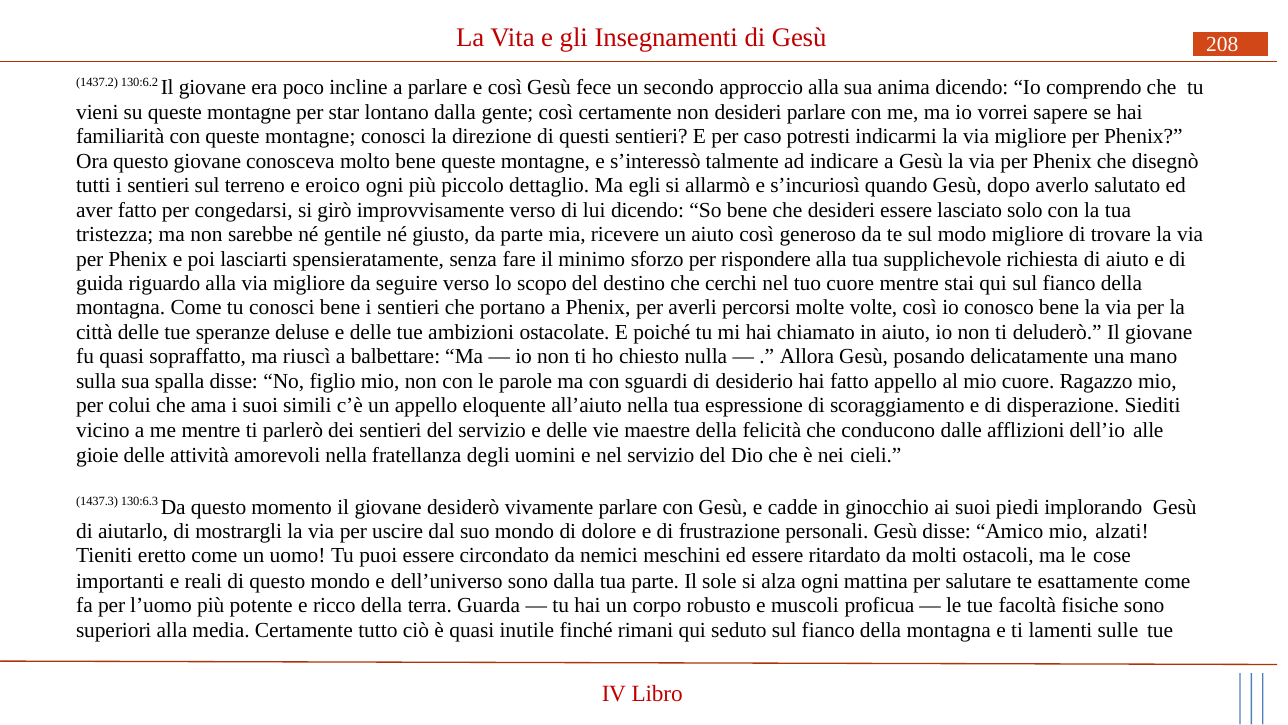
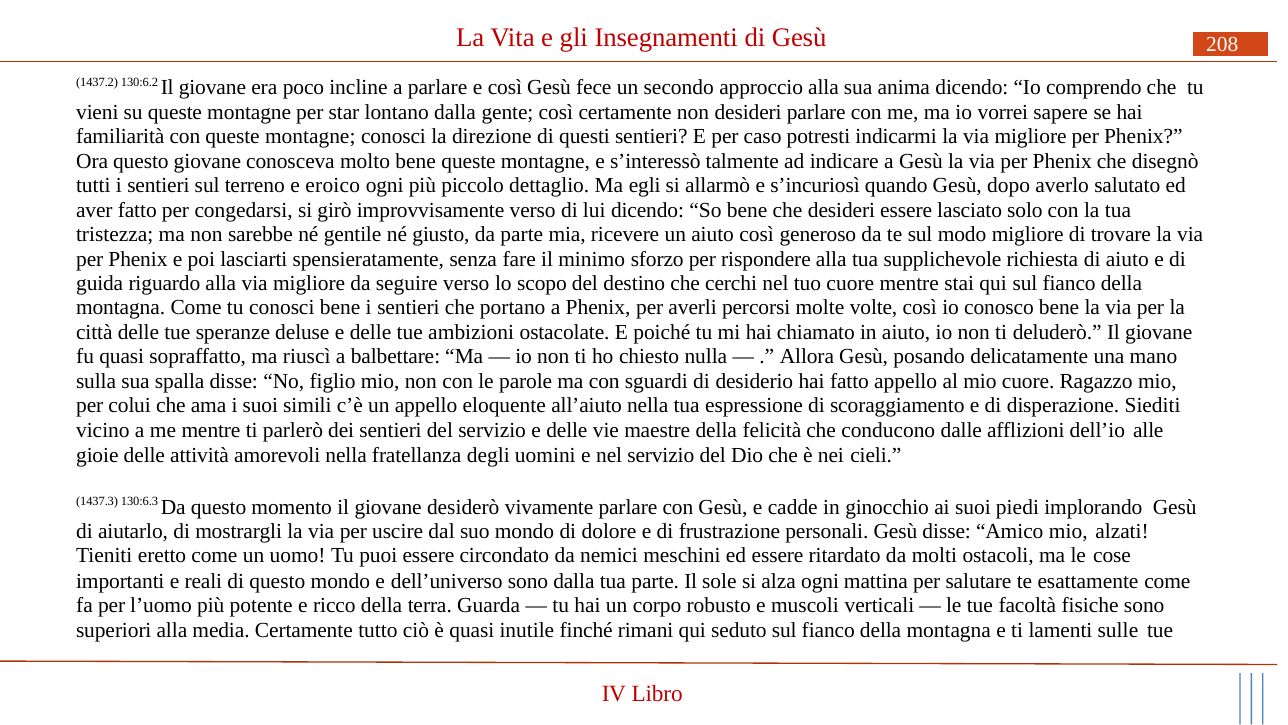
proficua: proficua -> verticali (879, 606)
